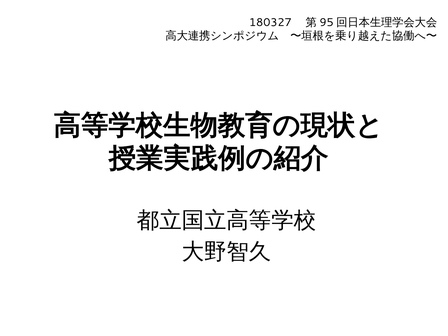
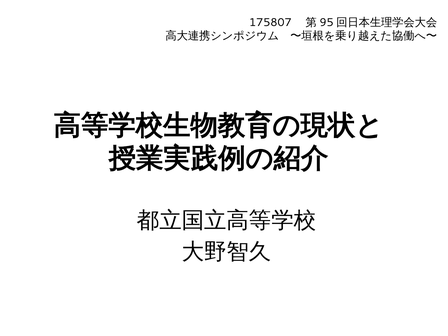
180327: 180327 -> 175807 (270, 22)
